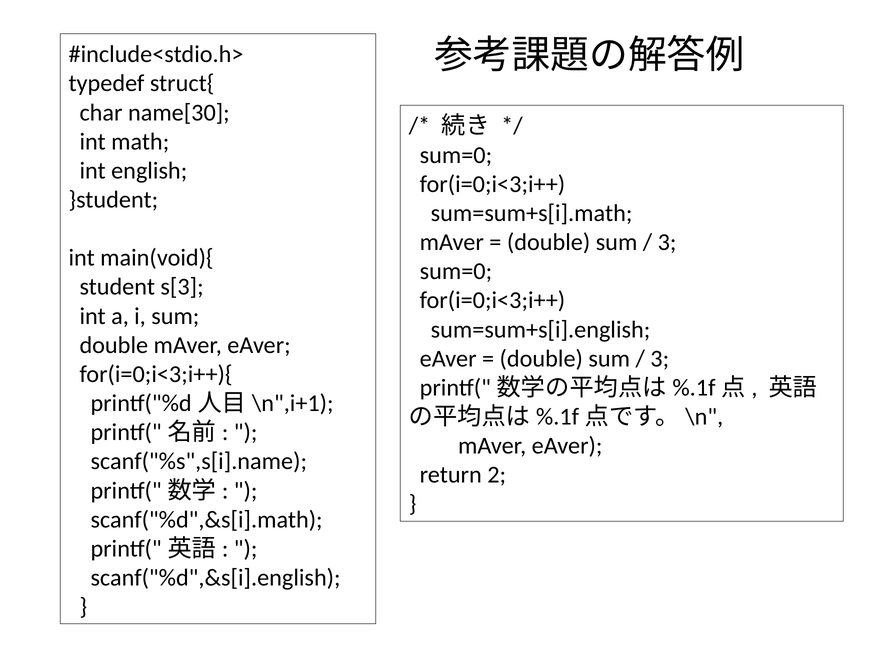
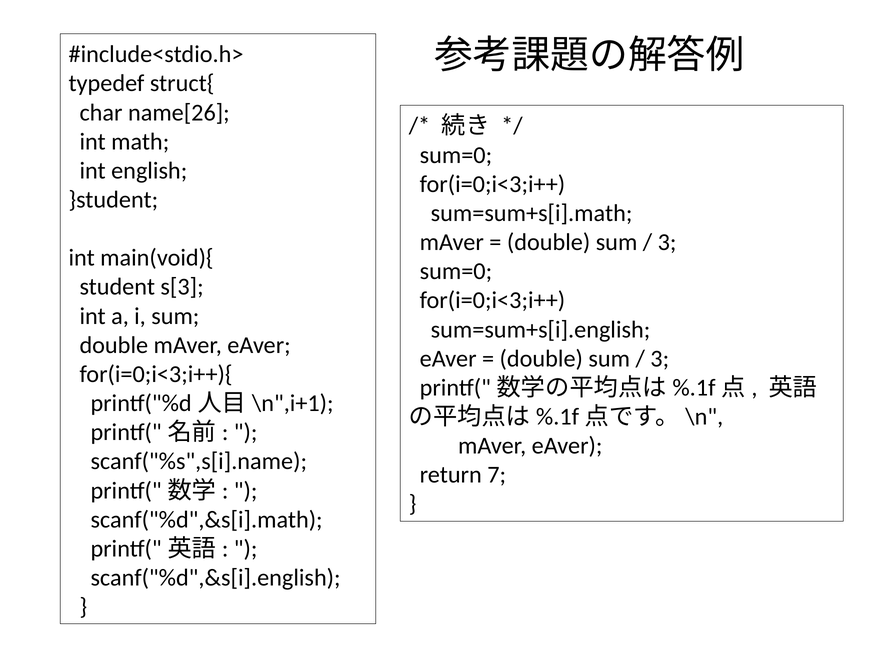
name[30: name[30 -> name[26 (179, 113)
2: 2 -> 7 (497, 475)
